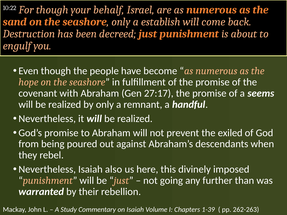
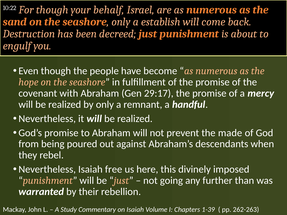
27:17: 27:17 -> 29:17 (159, 93)
seems: seems -> mercy (261, 93)
exiled: exiled -> made (230, 133)
also: also -> free (114, 169)
